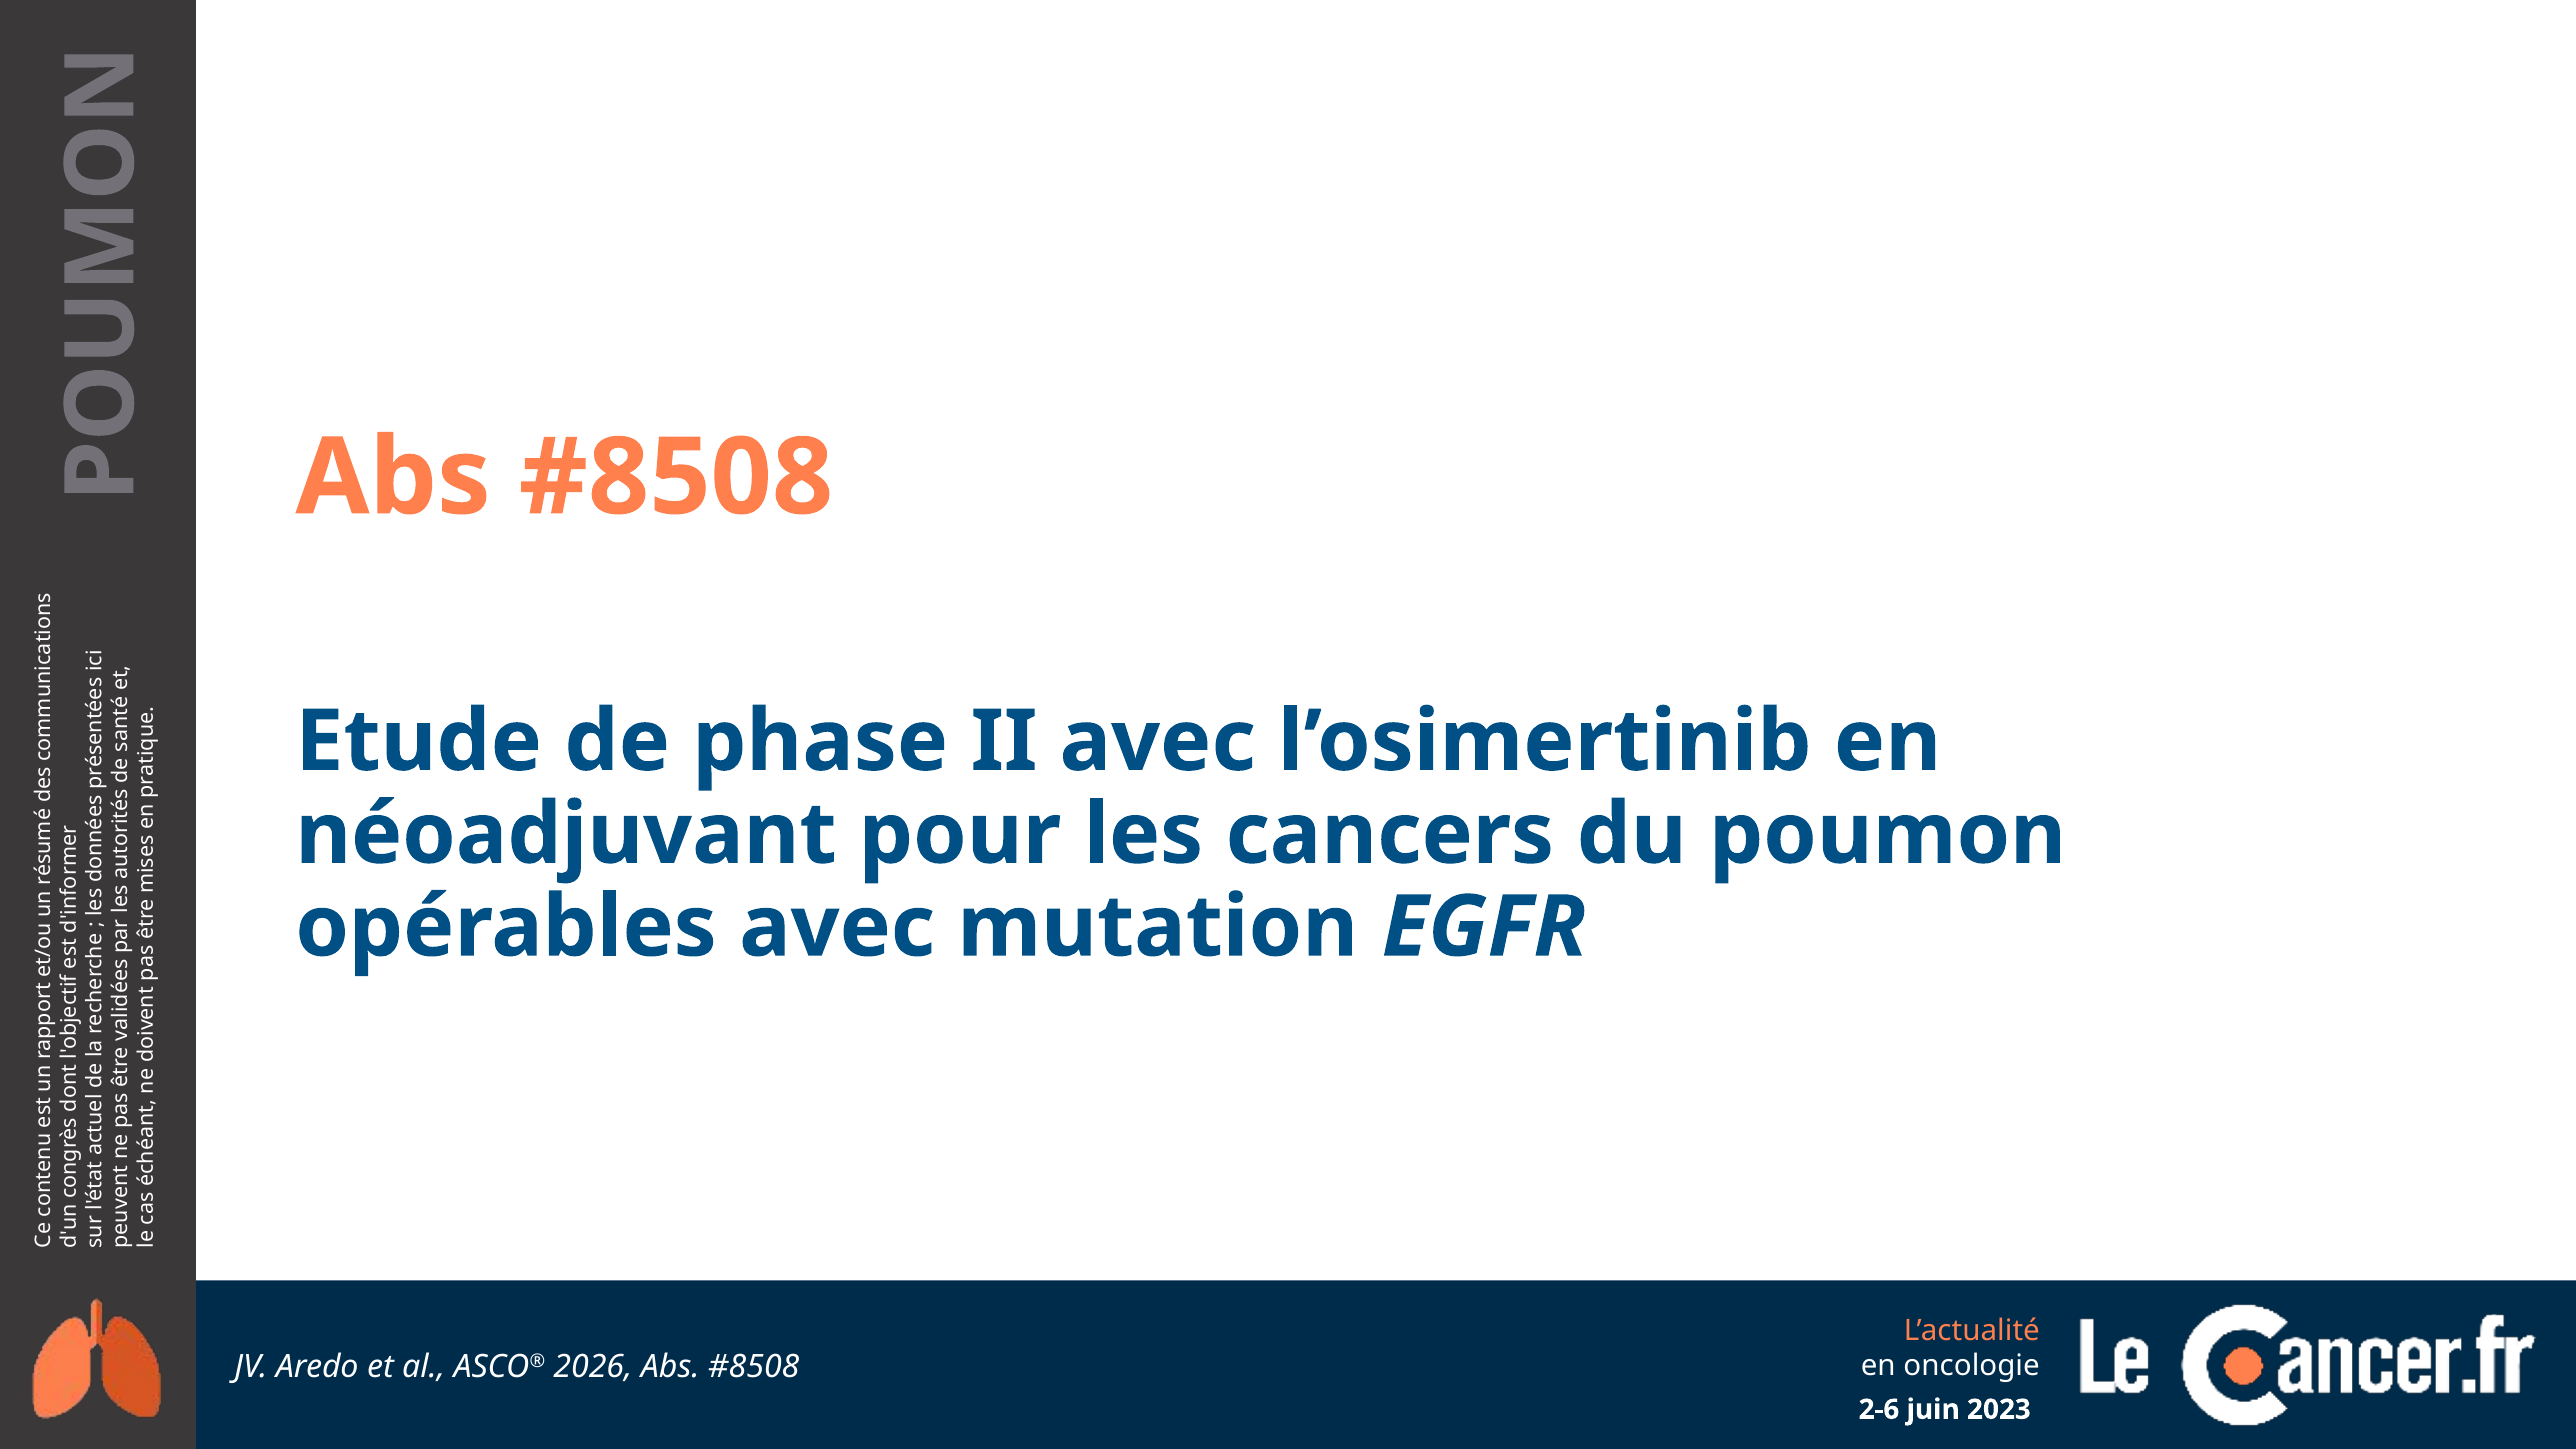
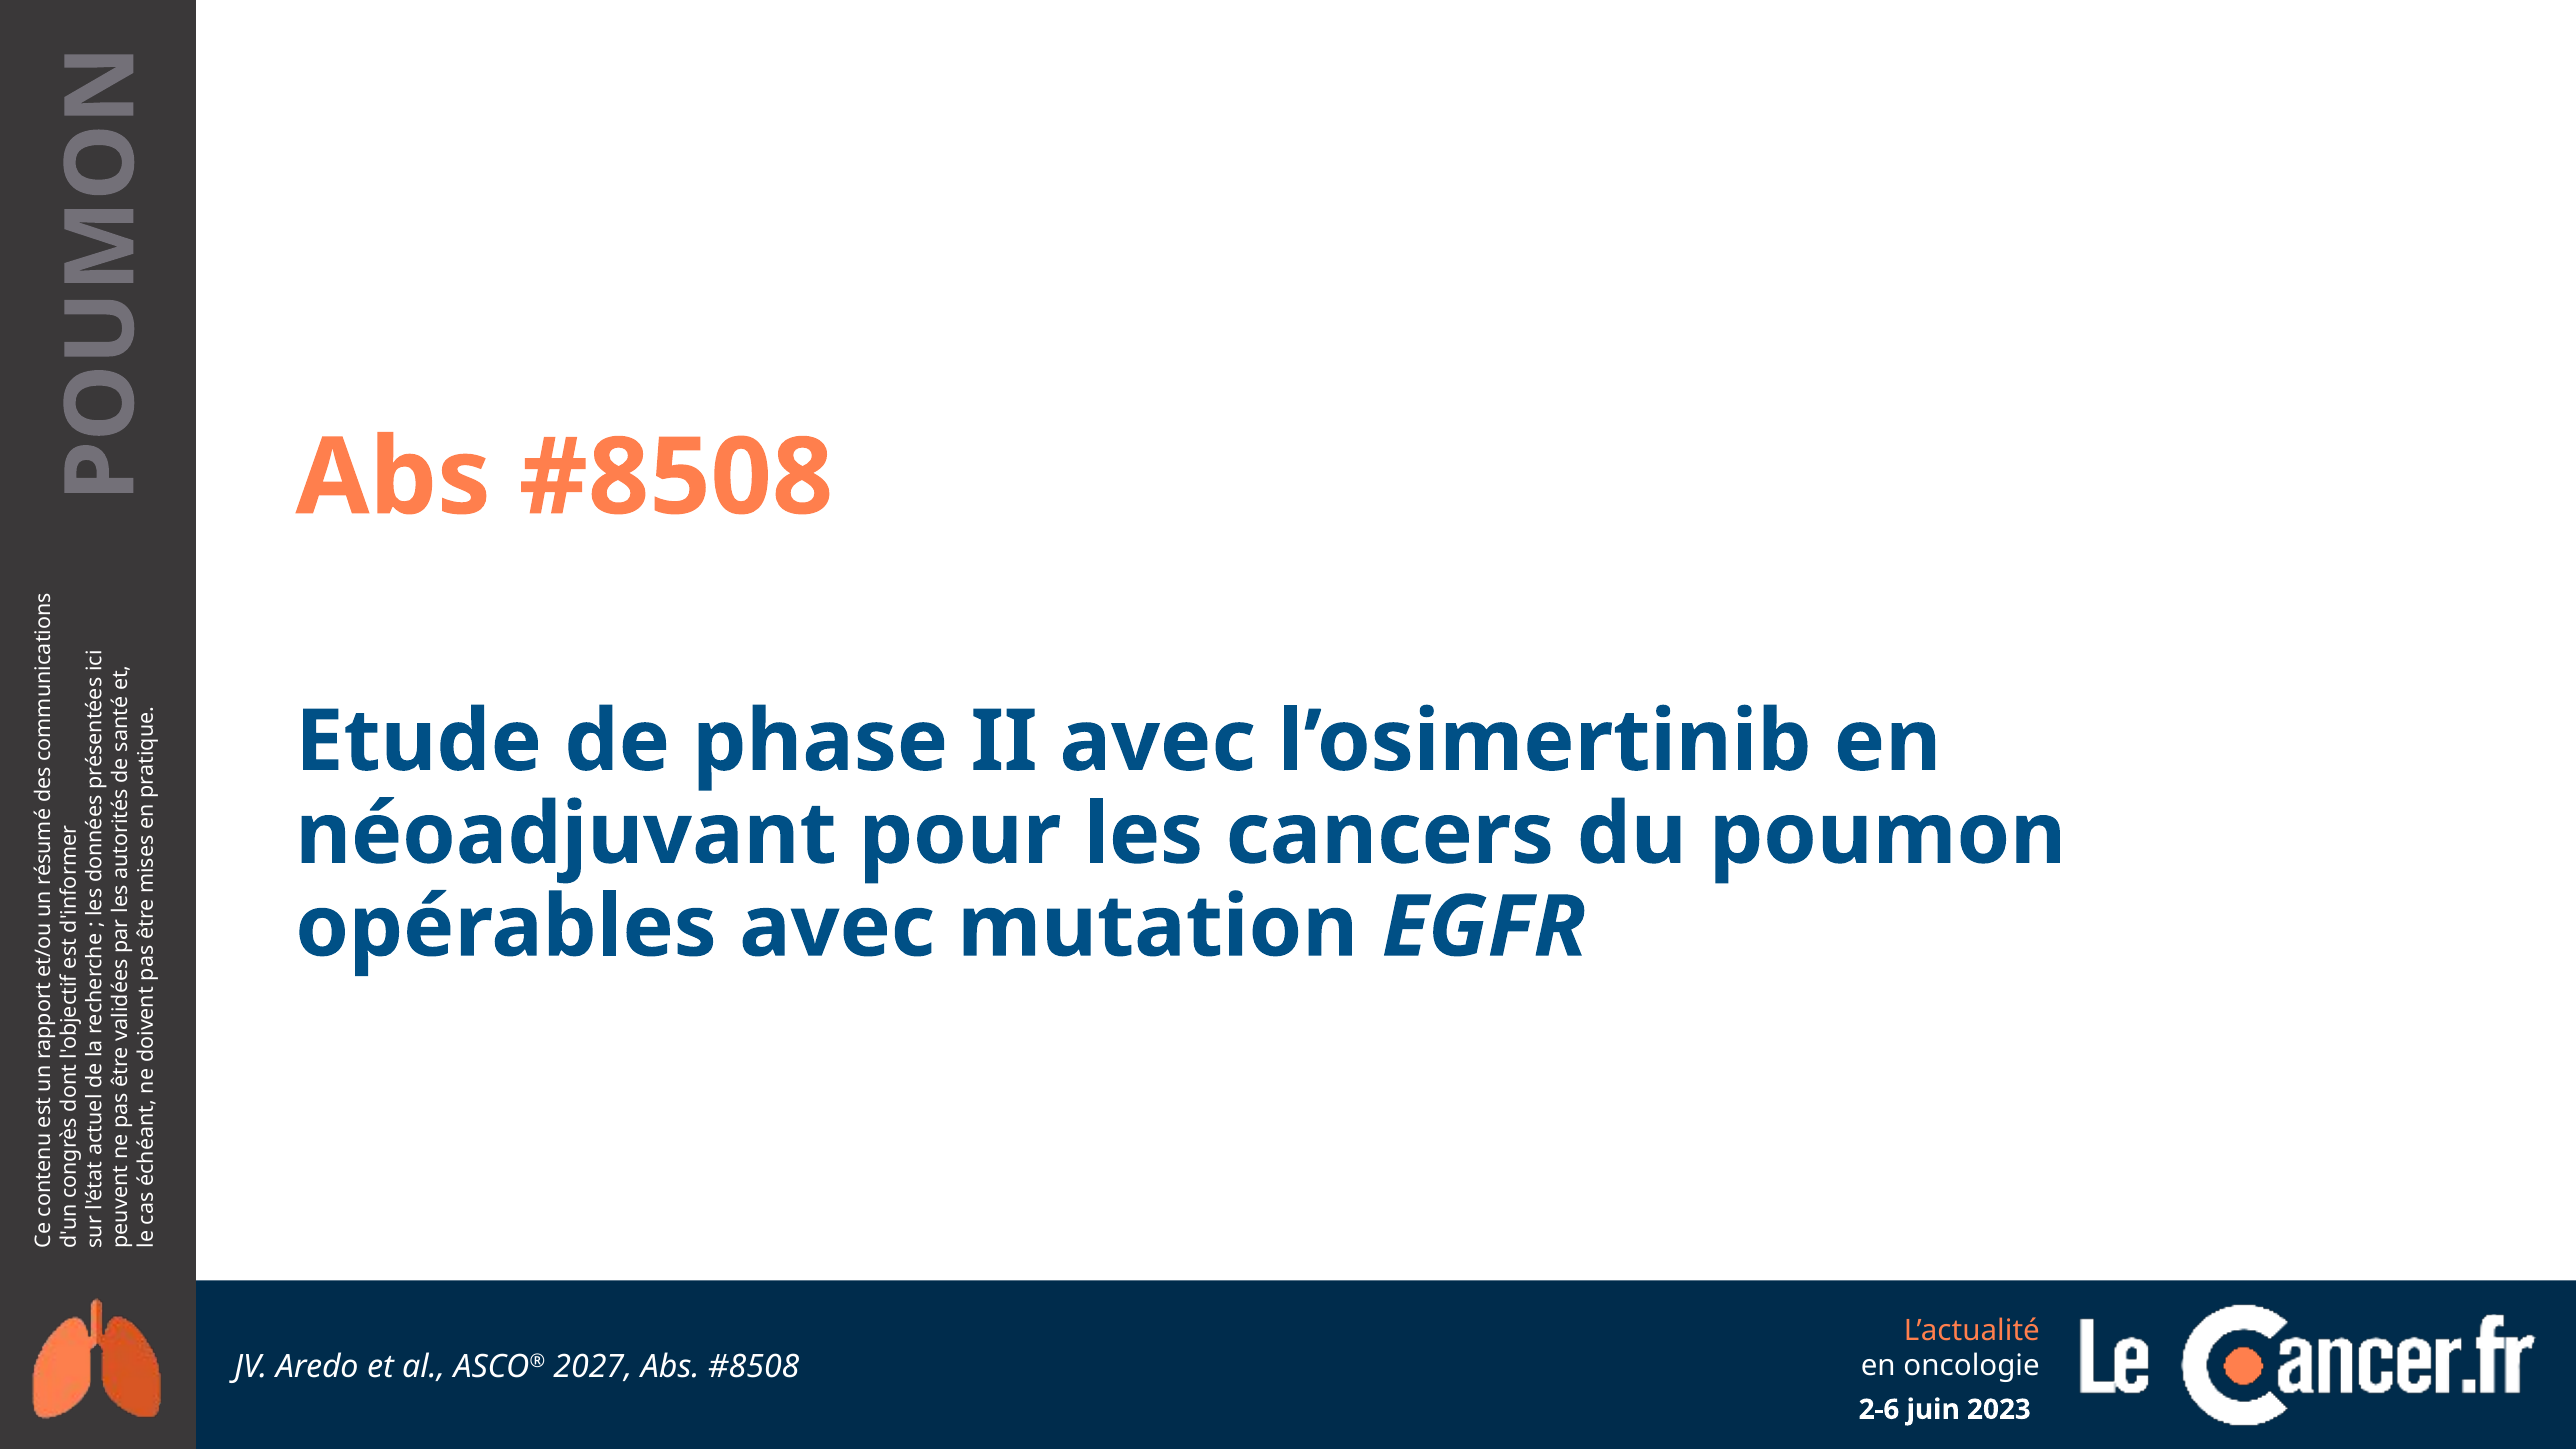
2026: 2026 -> 2027 (593, 1367)
